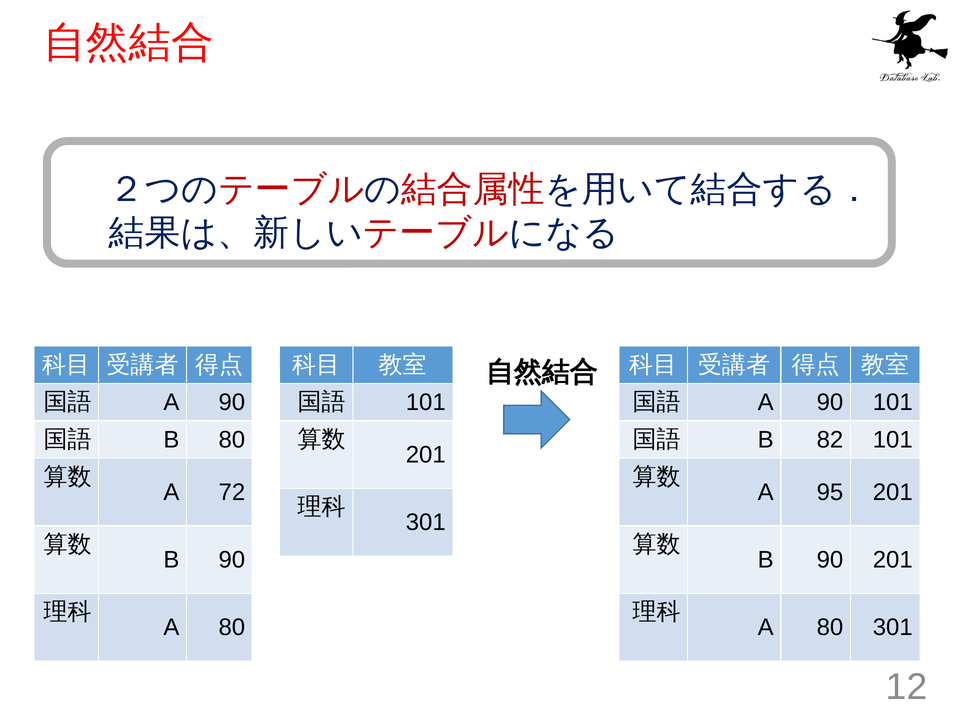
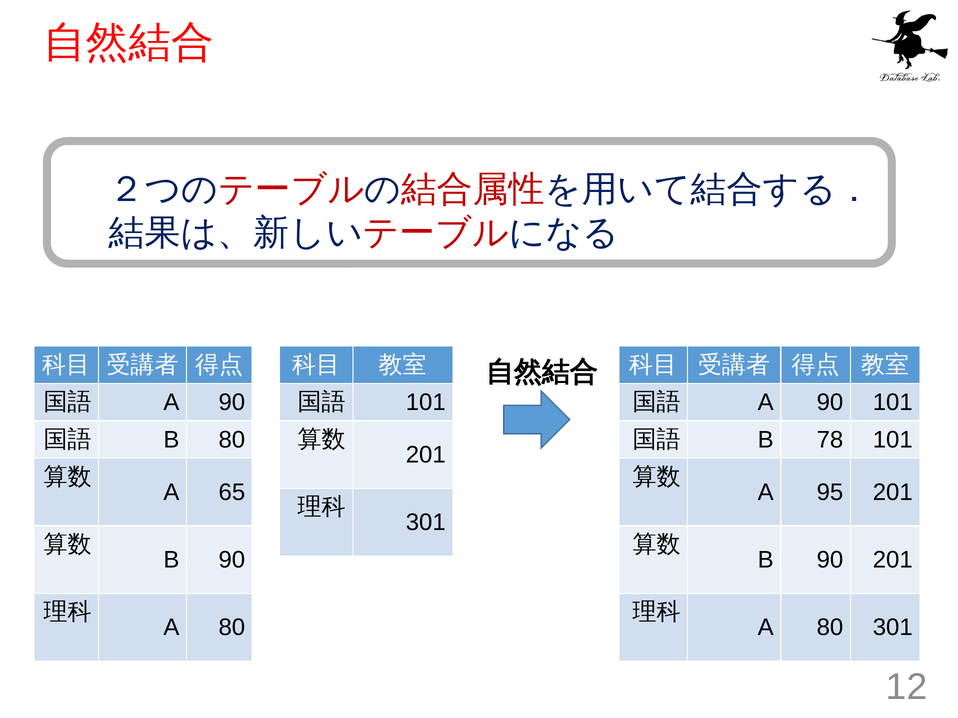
82: 82 -> 78 (830, 440)
72: 72 -> 65 (232, 493)
